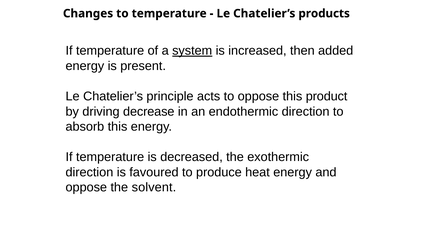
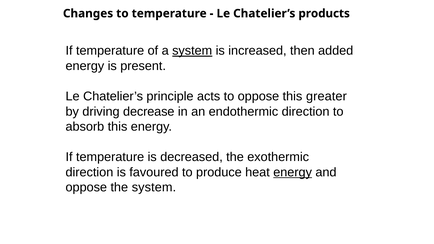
product: product -> greater (326, 96)
energy underline: none -> present (293, 172)
the solvent: solvent -> system (154, 188)
